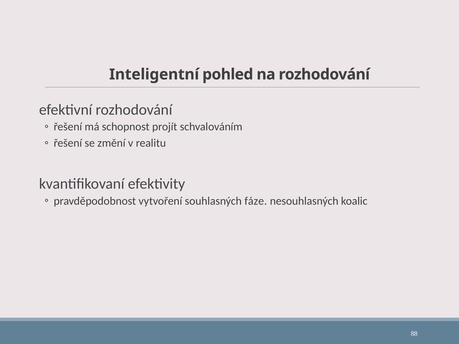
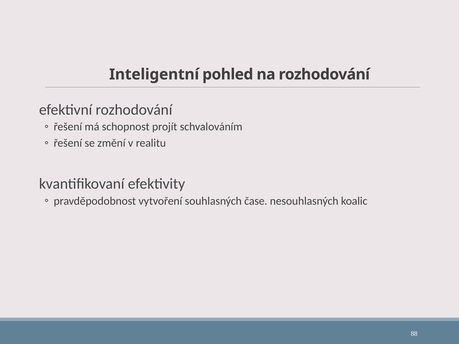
fáze: fáze -> čase (256, 201)
